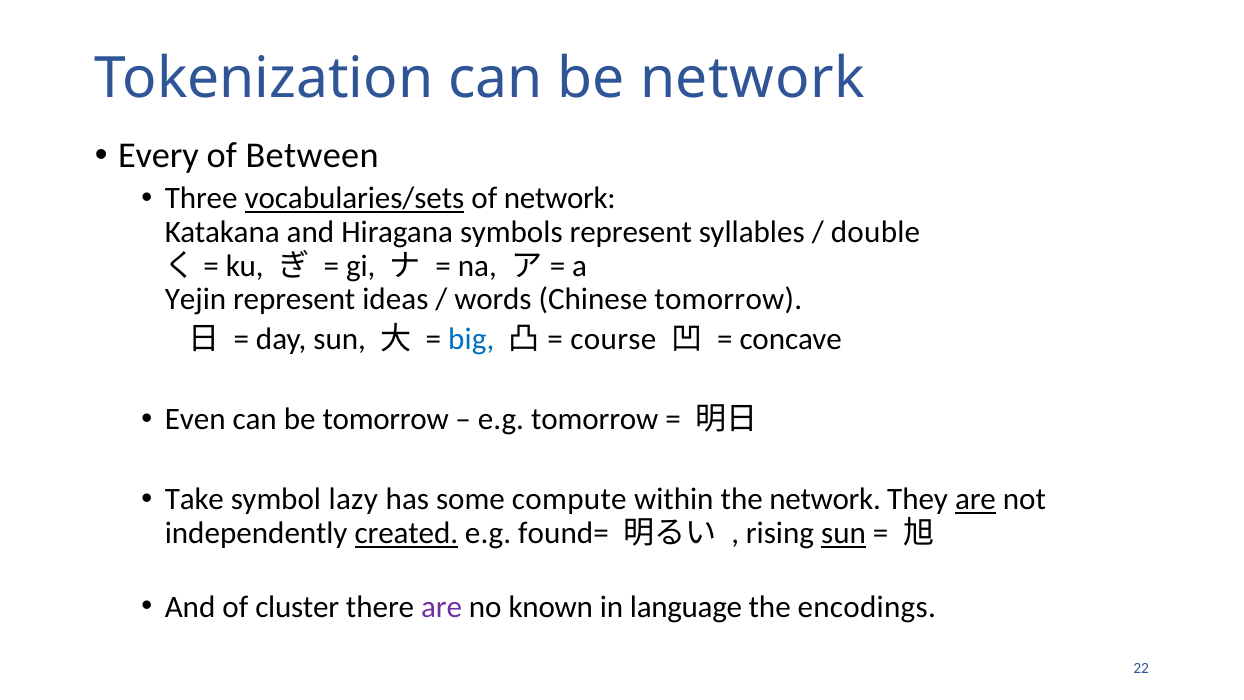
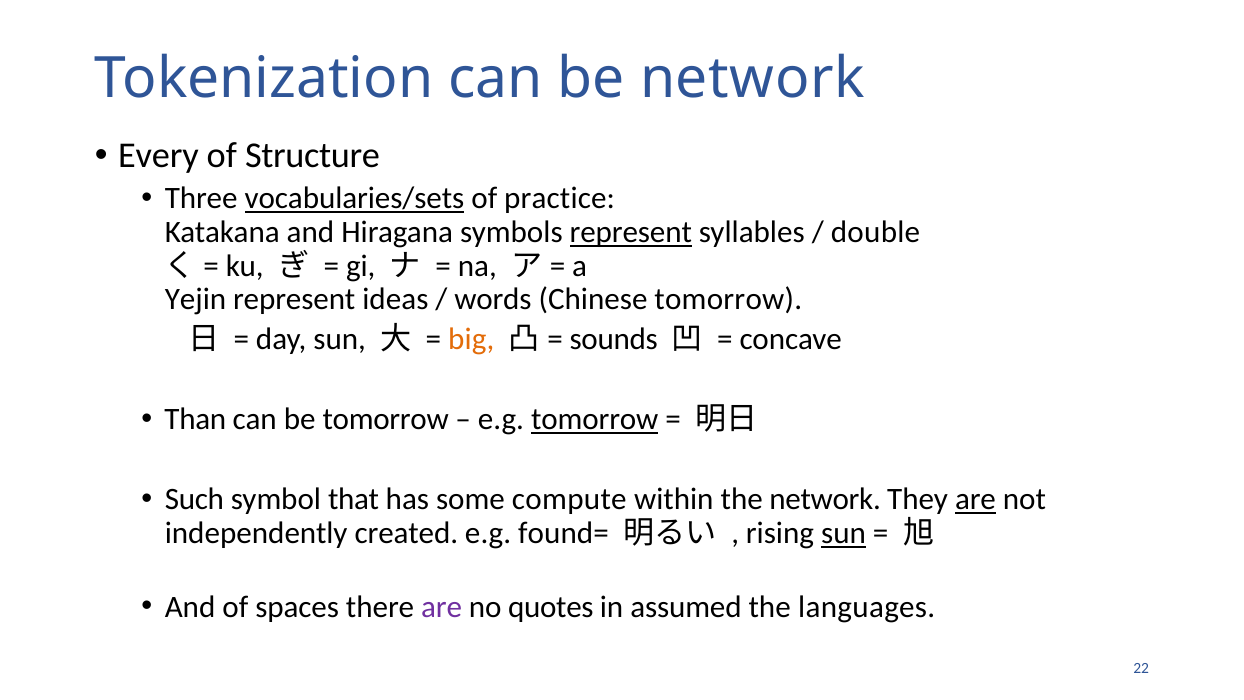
Between: Between -> Structure (313, 156)
of network: network -> practice (560, 199)
represent underline: none -> present (631, 232)
big colour: blue -> orange (471, 339)
course: course -> sounds (614, 339)
Even: Even -> Than (195, 419)
tomorrow underline: none -> present (595, 419)
Take: Take -> Such (194, 499)
lazy: lazy -> that (354, 499)
created underline: present -> none (406, 533)
cluster: cluster -> spaces (297, 607)
known: known -> quotes (551, 607)
language: language -> assumed (686, 607)
encodings: encodings -> languages (867, 607)
